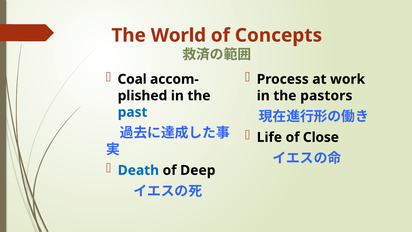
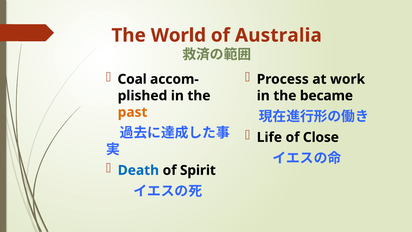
Concepts: Concepts -> Australia (278, 35)
pastors: pastors -> became (326, 96)
past colour: blue -> orange (133, 112)
Deep: Deep -> Spirit (198, 170)
